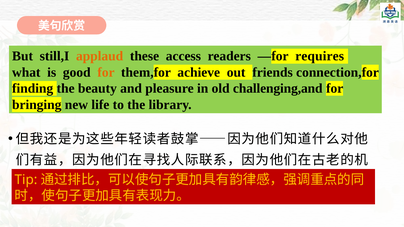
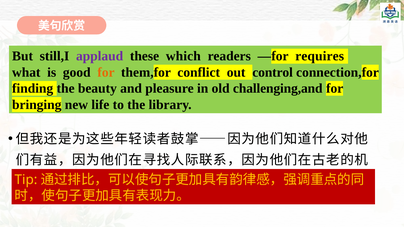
applaud colour: orange -> purple (100, 56)
access: access -> which (183, 56)
achieve: achieve -> conflict (199, 72)
friends: friends -> control (273, 72)
